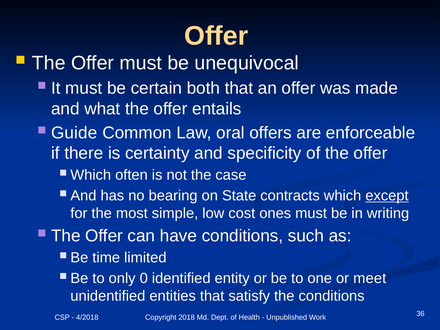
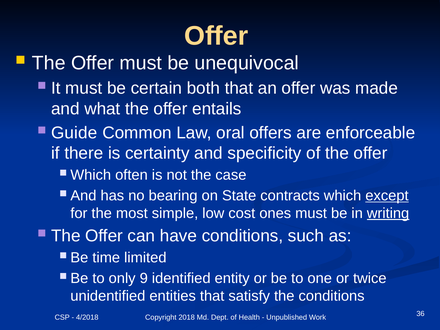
writing underline: none -> present (388, 213)
0: 0 -> 9 (144, 278)
meet: meet -> twice (370, 278)
